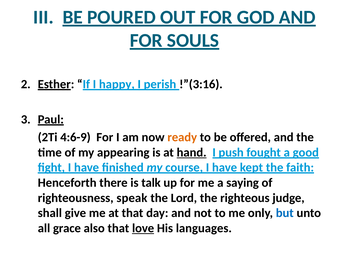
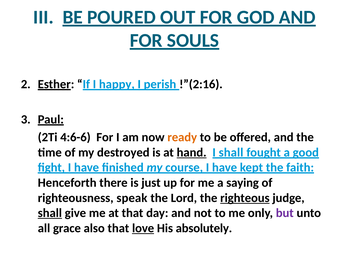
!”(3:16: !”(3:16 -> !”(2:16 (201, 84)
4:6-9: 4:6-9 -> 4:6-6 (75, 137)
appearing: appearing -> destroyed (123, 152)
I push: push -> shall (231, 152)
talk: talk -> just (151, 183)
righteous underline: none -> present (245, 198)
shall underline: none -> present (50, 213)
but colour: blue -> purple (285, 213)
languages: languages -> absolutely (204, 228)
